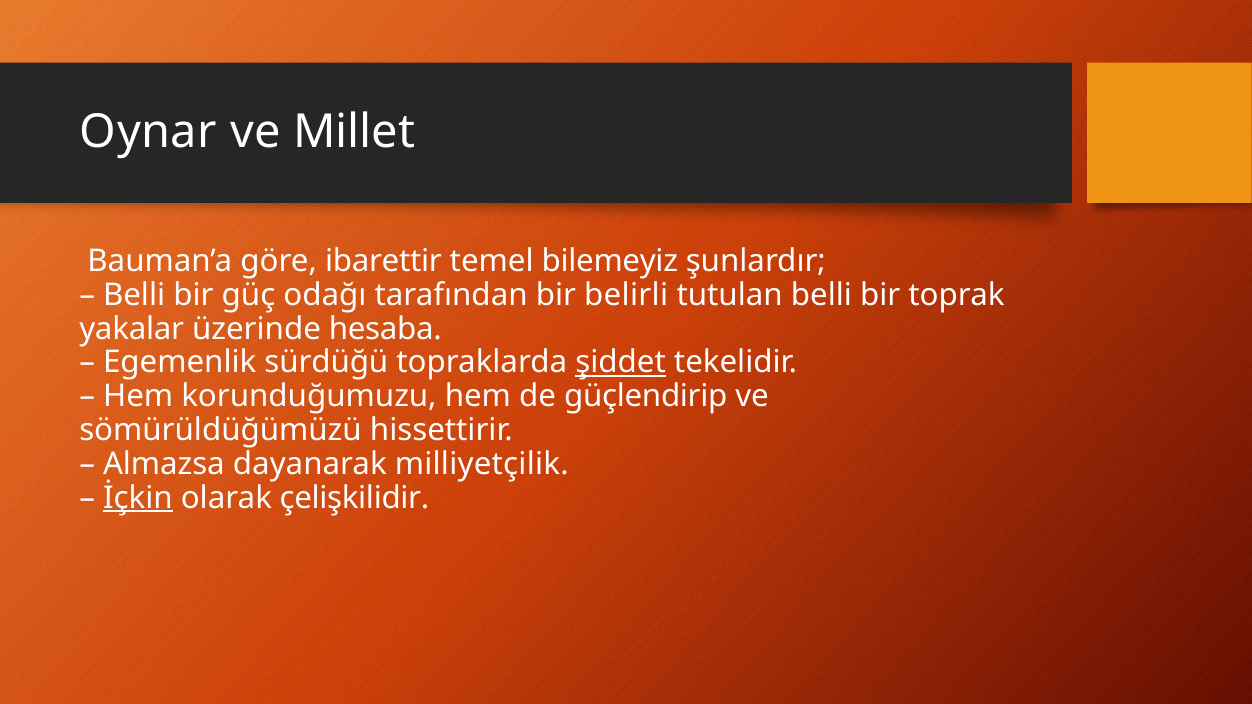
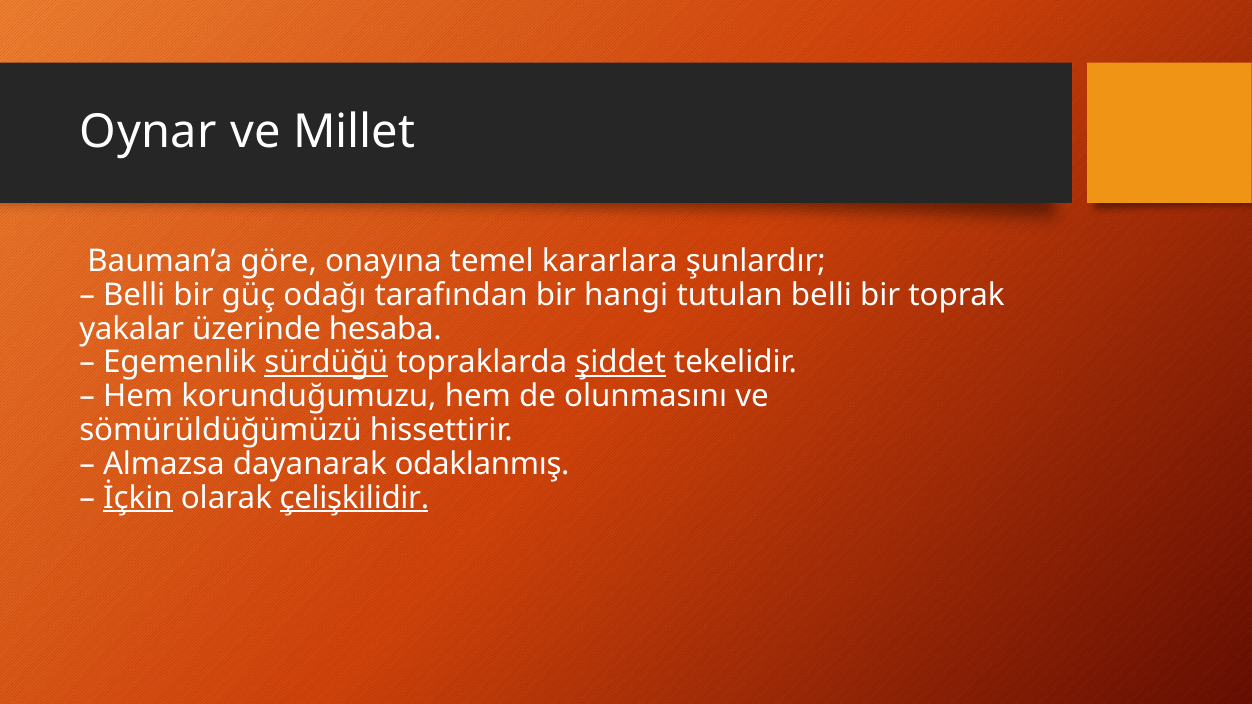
ibarettir: ibarettir -> onayına (383, 261)
bilemeyiz: bilemeyiz -> kararlara (610, 261)
belirli: belirli -> hangi (626, 295)
sürdüğü underline: none -> present (326, 363)
güçlendirip: güçlendirip -> olunmasını (646, 397)
milliyetçilik: milliyetçilik -> odaklanmış (482, 464)
çelişkilidir underline: none -> present (354, 498)
